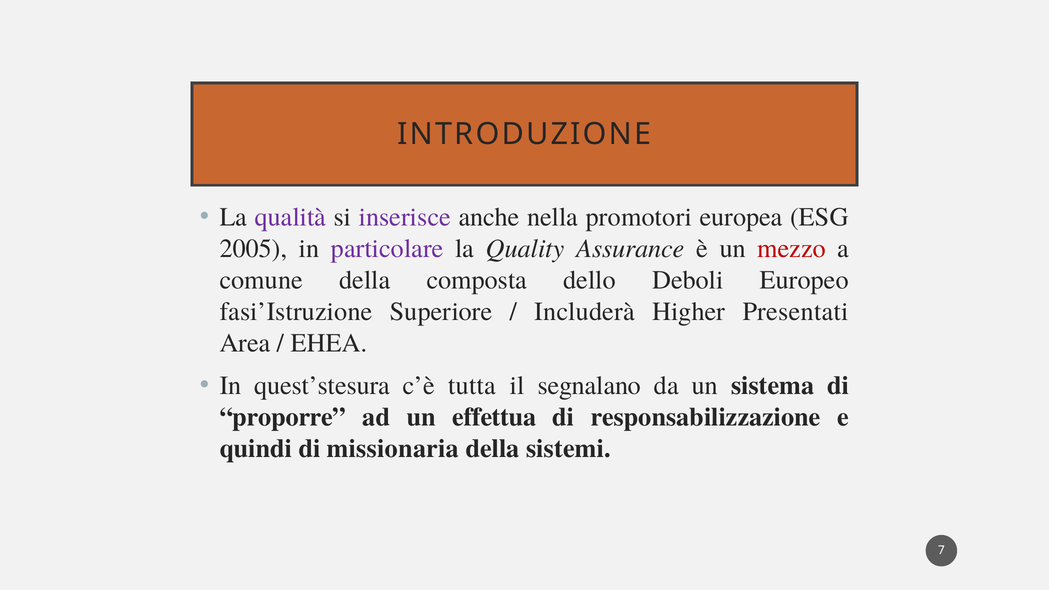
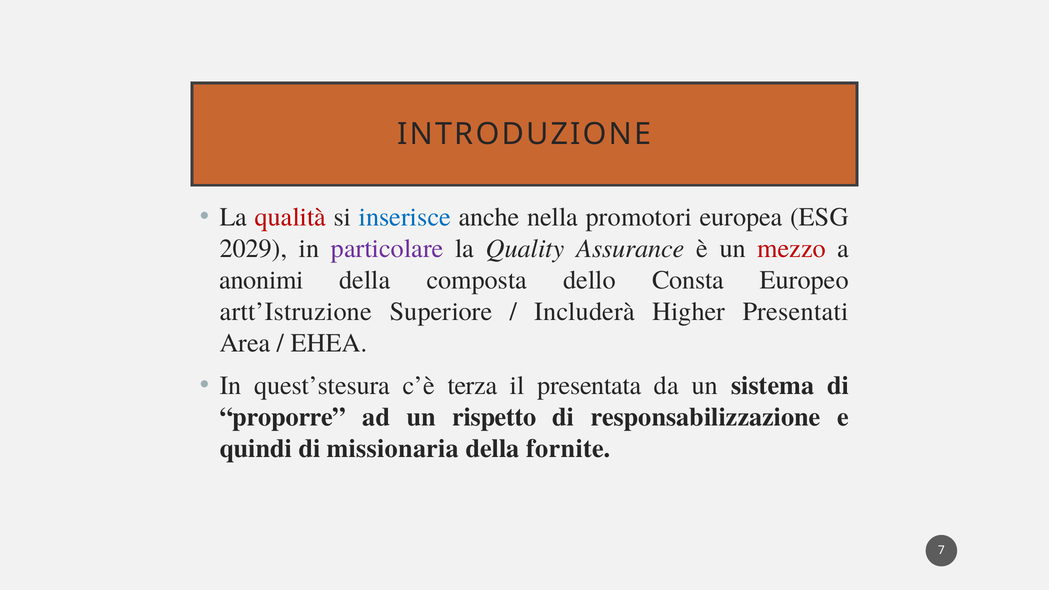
qualità colour: purple -> red (290, 217)
inserisce colour: purple -> blue (405, 217)
2005: 2005 -> 2029 (253, 249)
comune: comune -> anonimi (261, 280)
Deboli: Deboli -> Consta (688, 280)
fasi’Istruzione: fasi’Istruzione -> artt’Istruzione (296, 312)
tutta: tutta -> terza (472, 386)
segnalano: segnalano -> presentata (589, 386)
effettua: effettua -> rispetto (494, 417)
sistemi: sistemi -> fornite (568, 448)
